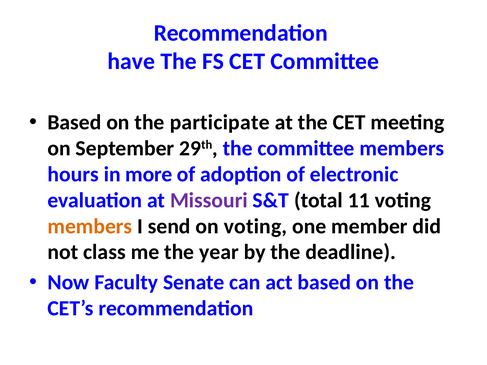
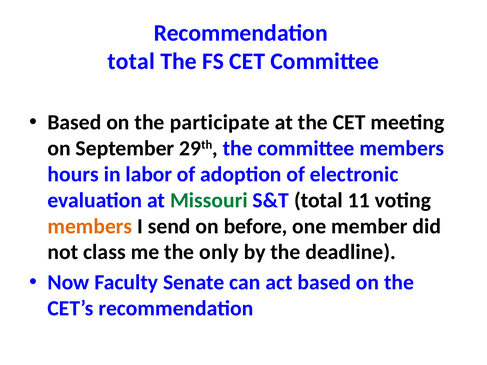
have: have -> total (131, 61)
more: more -> labor (149, 174)
Missouri colour: purple -> green (209, 200)
on voting: voting -> before (256, 226)
year: year -> only (219, 252)
